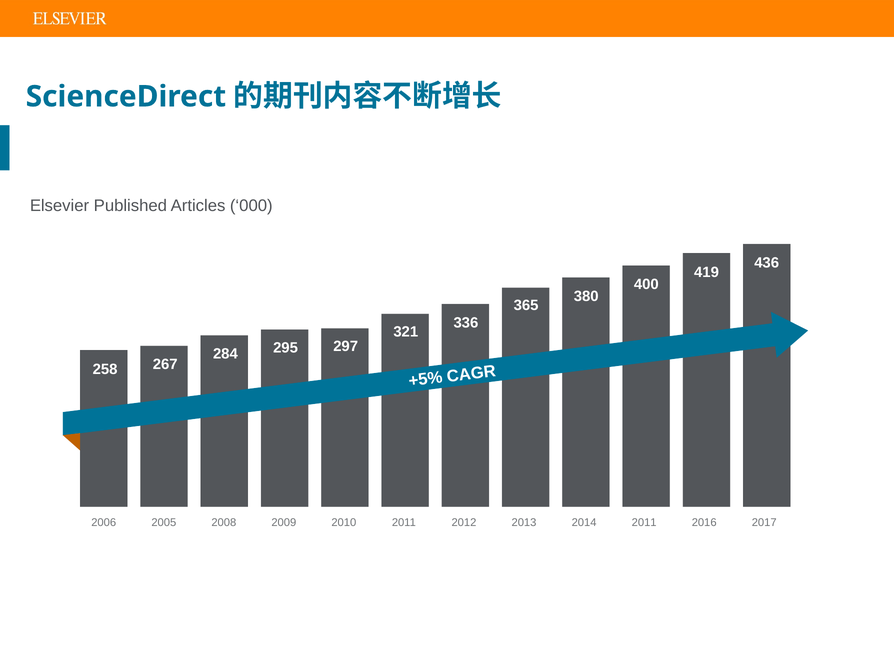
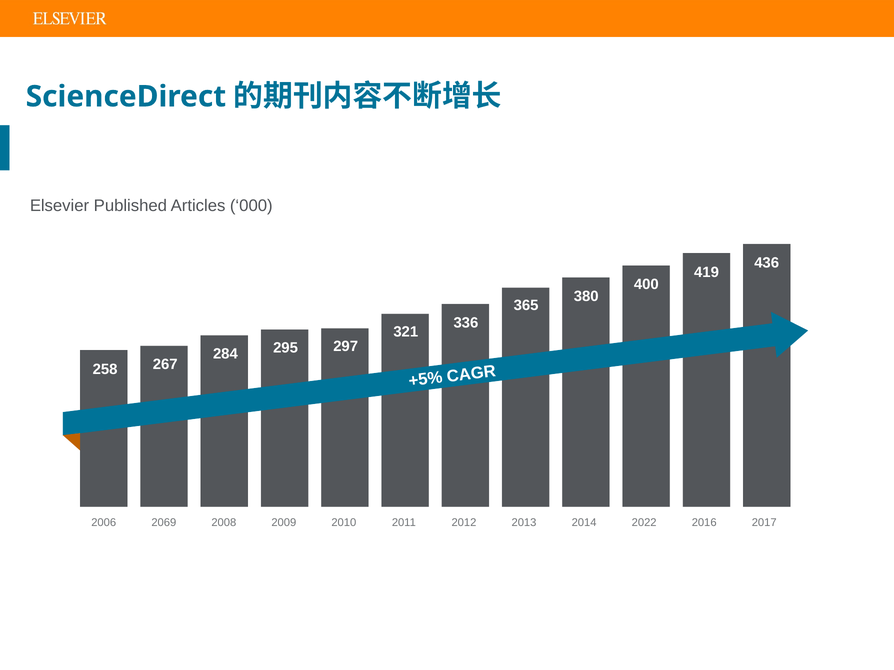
2005: 2005 -> 2069 (164, 523)
2011: 2011 -> 2022 (644, 523)
